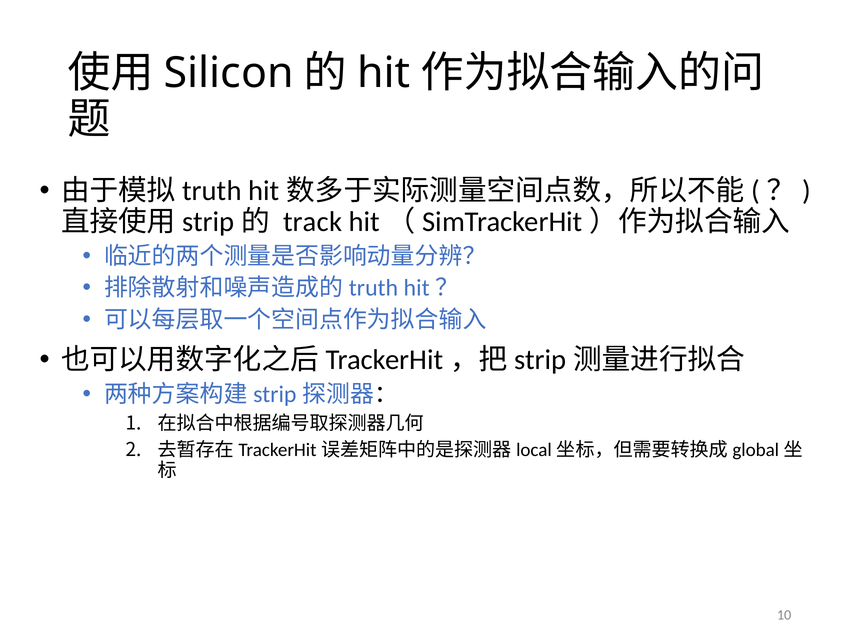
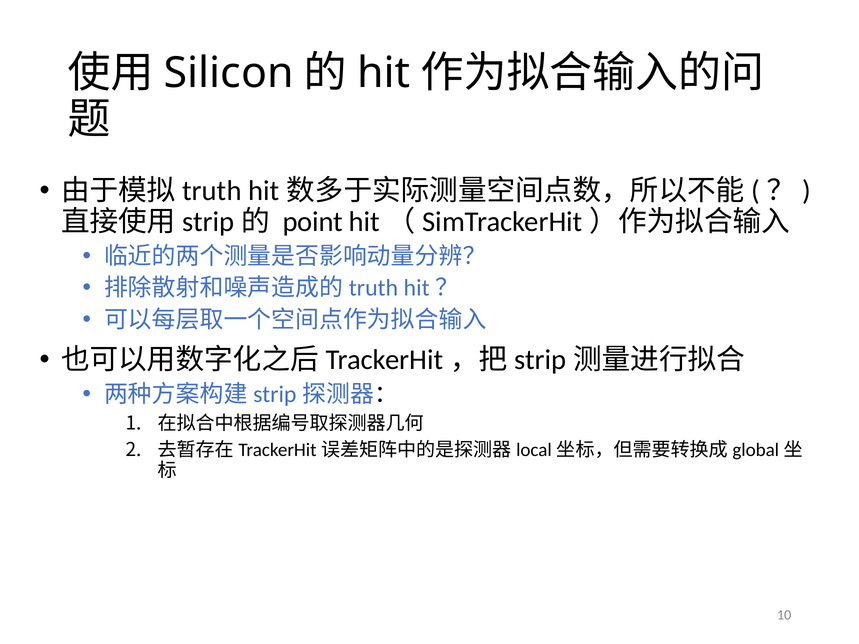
track: track -> point (313, 222)
